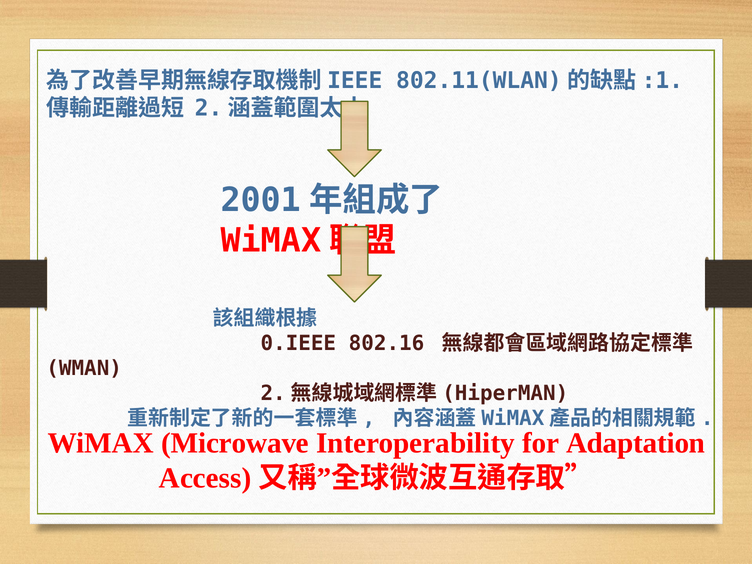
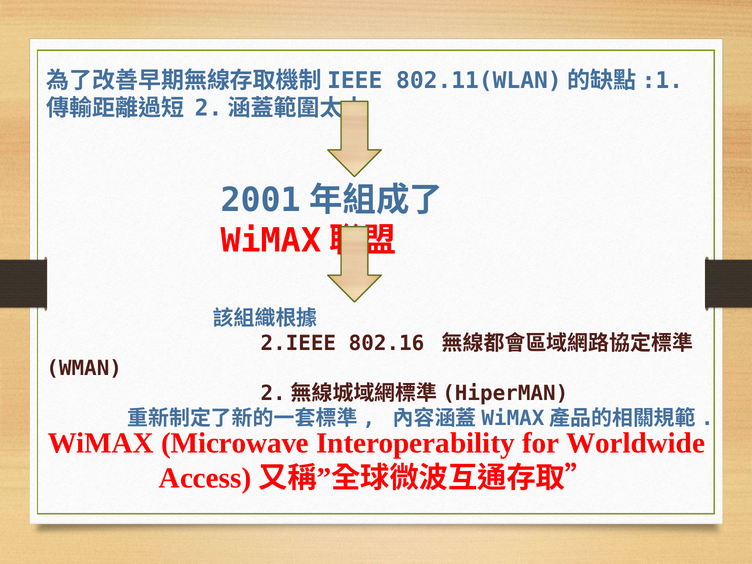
0.IEEE: 0.IEEE -> 2.IEEE (298, 343)
Adaptation: Adaptation -> Worldwide (636, 443)
